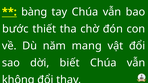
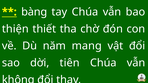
bước: bước -> thiện (15, 29)
biết: biết -> tiên (70, 63)
